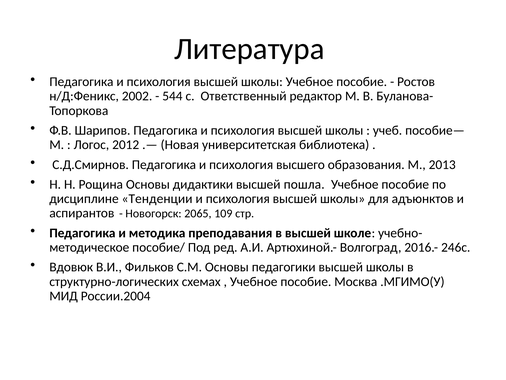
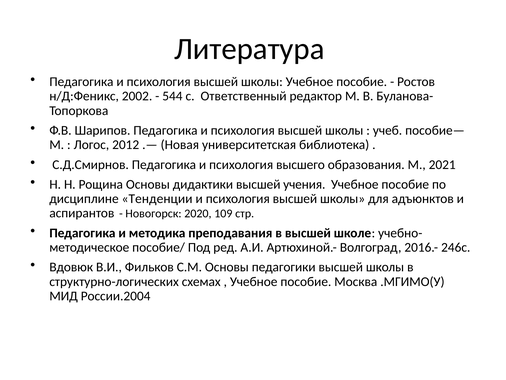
2013: 2013 -> 2021 (442, 164)
пошла: пошла -> учения (304, 184)
2065: 2065 -> 2020 (198, 213)
